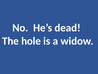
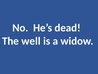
hole: hole -> well (31, 41)
